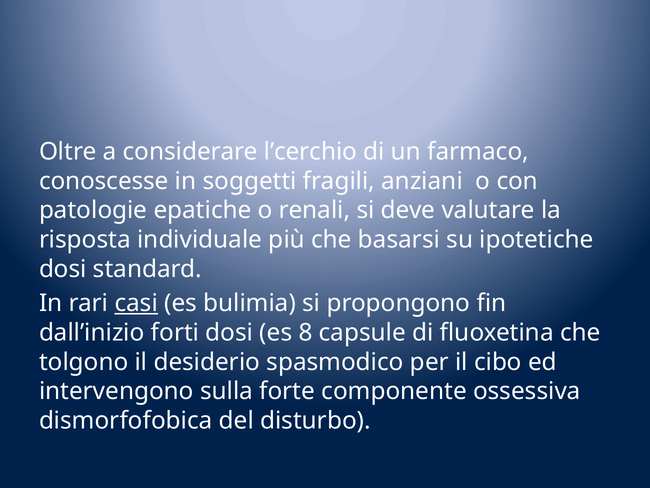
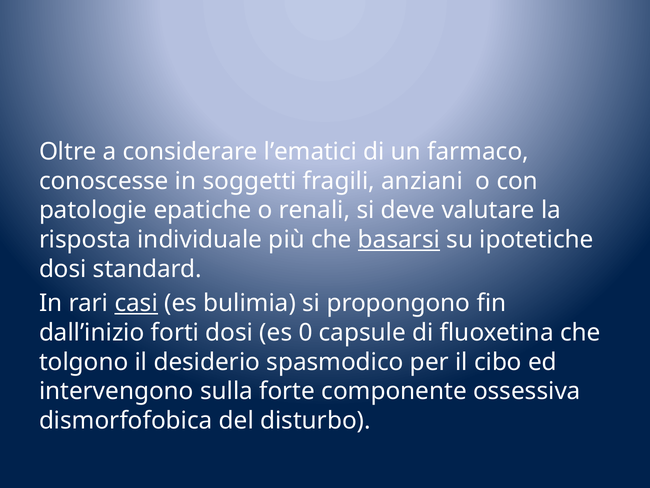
l’cerchio: l’cerchio -> l’ematici (310, 152)
basarsi underline: none -> present (399, 239)
8: 8 -> 0 (305, 332)
